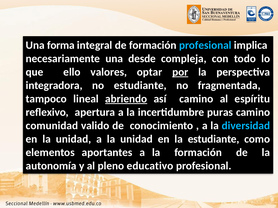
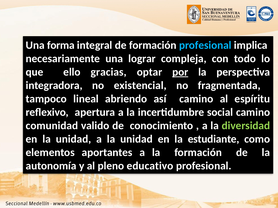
desde: desde -> lograr (142, 59)
valores: valores -> gracias (109, 72)
no estudiante: estudiante -> existencial (140, 86)
abriendo underline: present -> none (126, 99)
puras: puras -> social (220, 112)
diversidad colour: light blue -> light green (246, 126)
